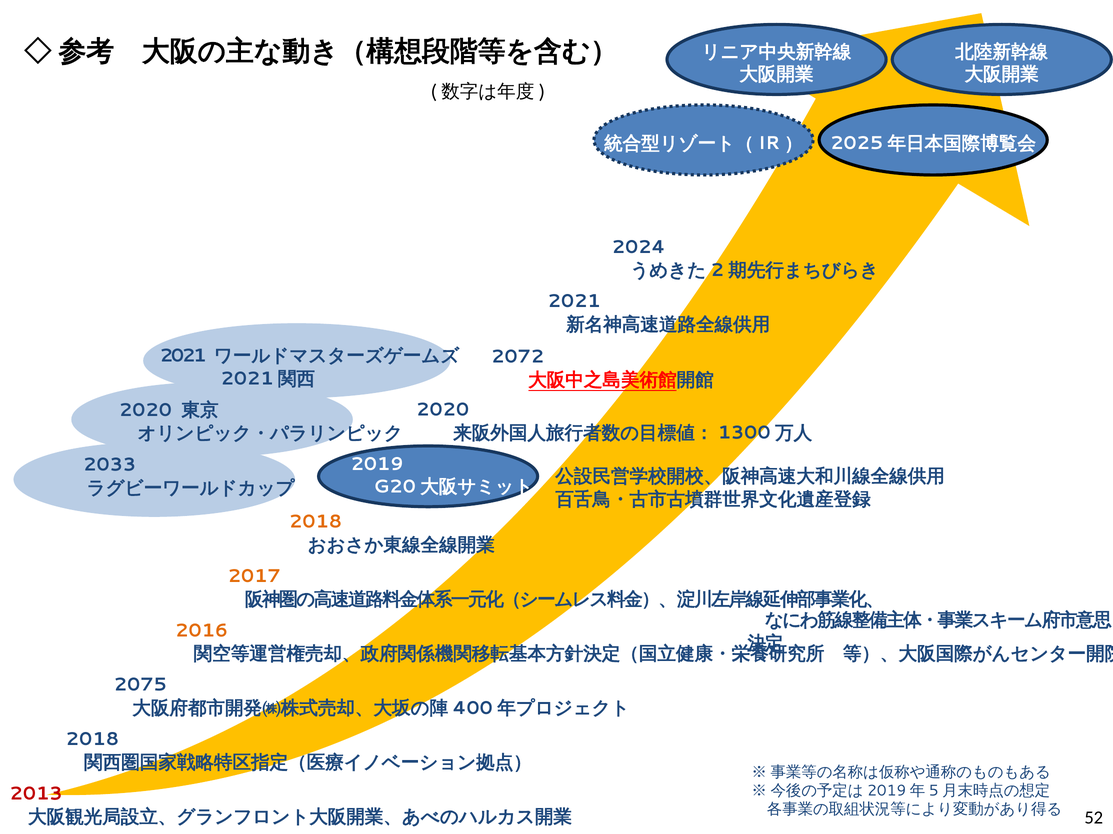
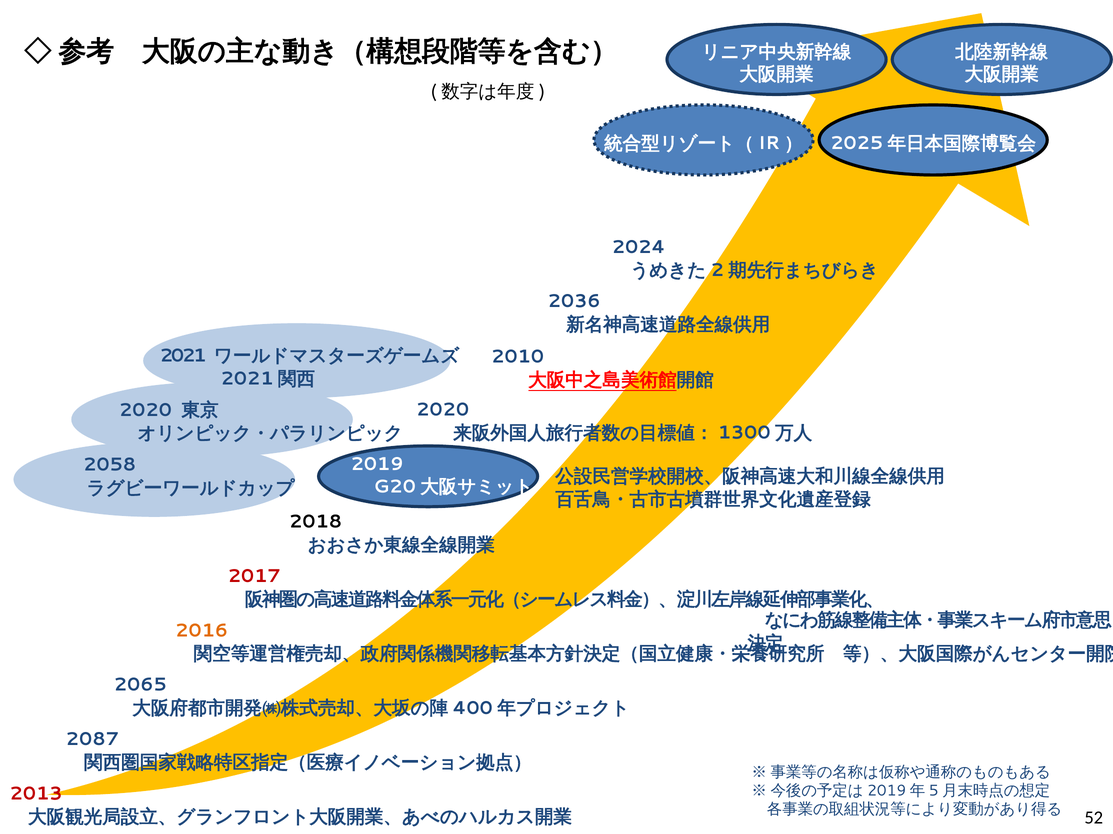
2021: 2021 -> 2036 (574, 302)
2072: 2072 -> 2010 (518, 357)
2033: 2033 -> 2058 (110, 465)
2018 colour: orange -> black (316, 522)
2017 colour: orange -> red (254, 577)
2075: 2075 -> 2065 (140, 685)
2018: 2018 -> 2087 (92, 740)
